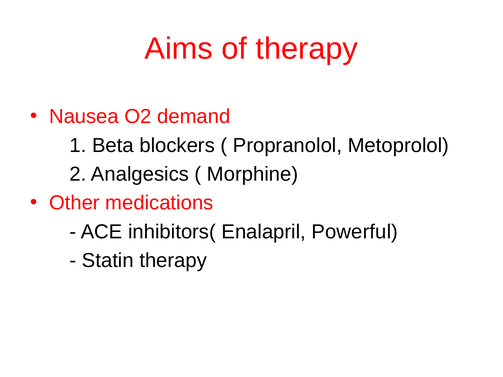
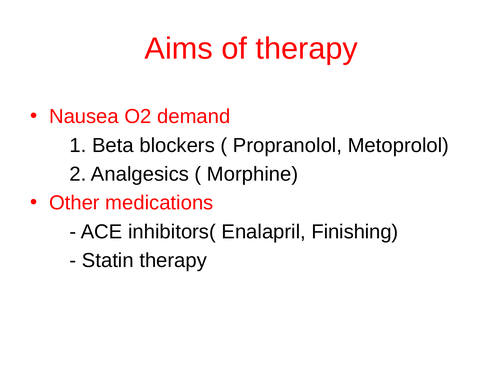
Powerful: Powerful -> Finishing (355, 232)
